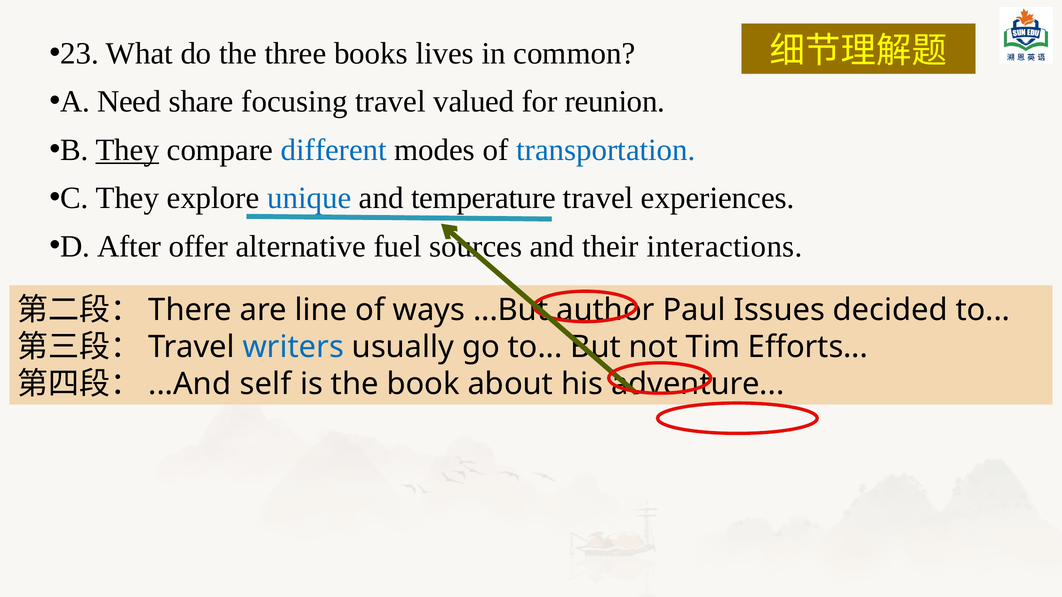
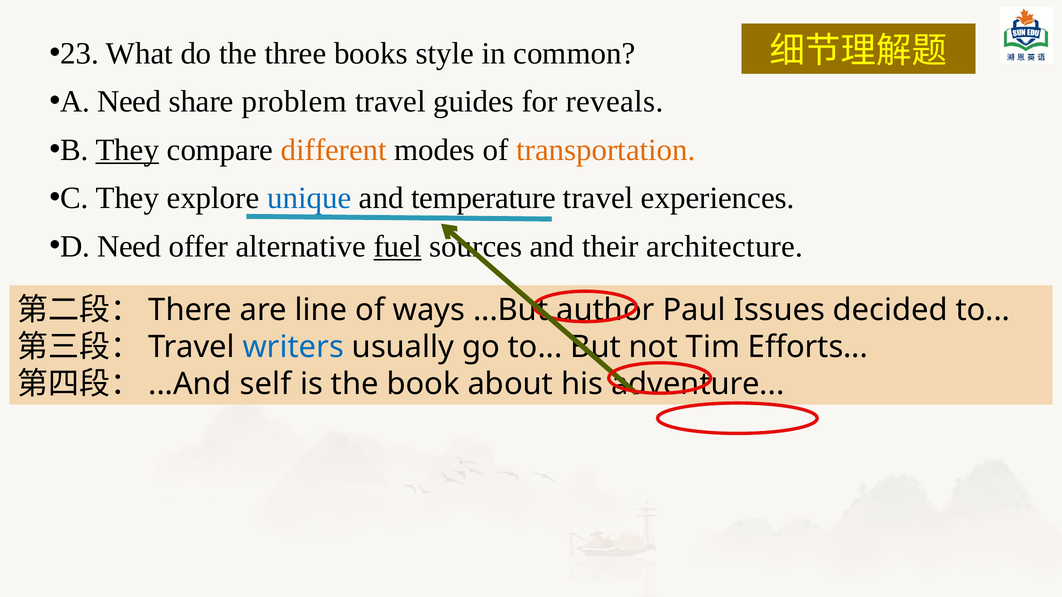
lives: lives -> style (445, 54)
focusing: focusing -> problem (294, 102)
valued: valued -> guides (474, 102)
reunion: reunion -> reveals (615, 102)
different colour: blue -> orange (334, 150)
transportation colour: blue -> orange (606, 150)
D After: After -> Need (129, 247)
fuel underline: none -> present (398, 247)
interactions: interactions -> architecture (725, 247)
